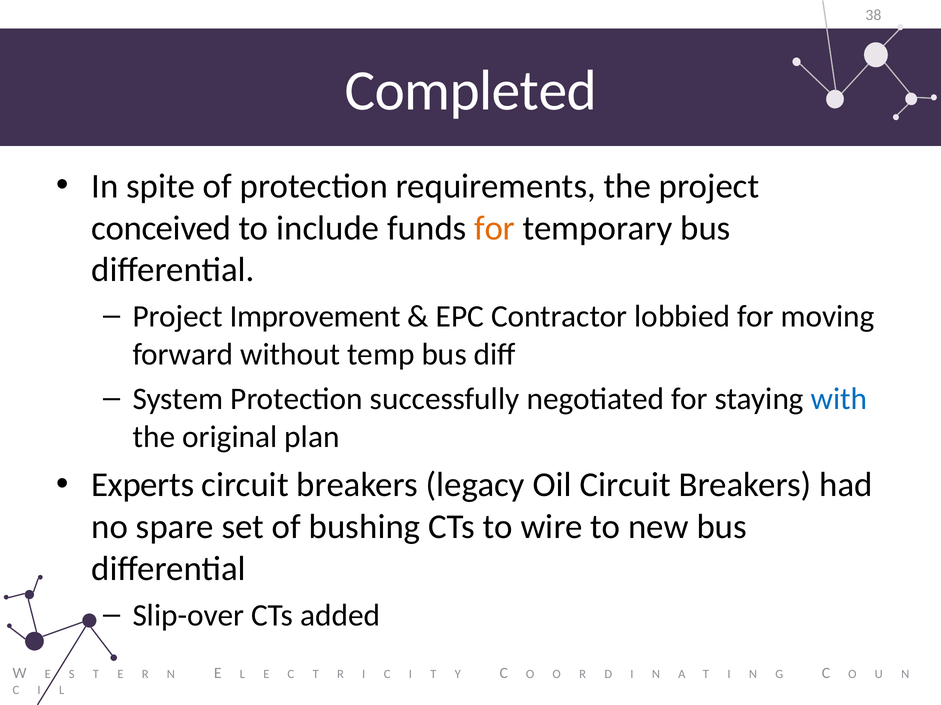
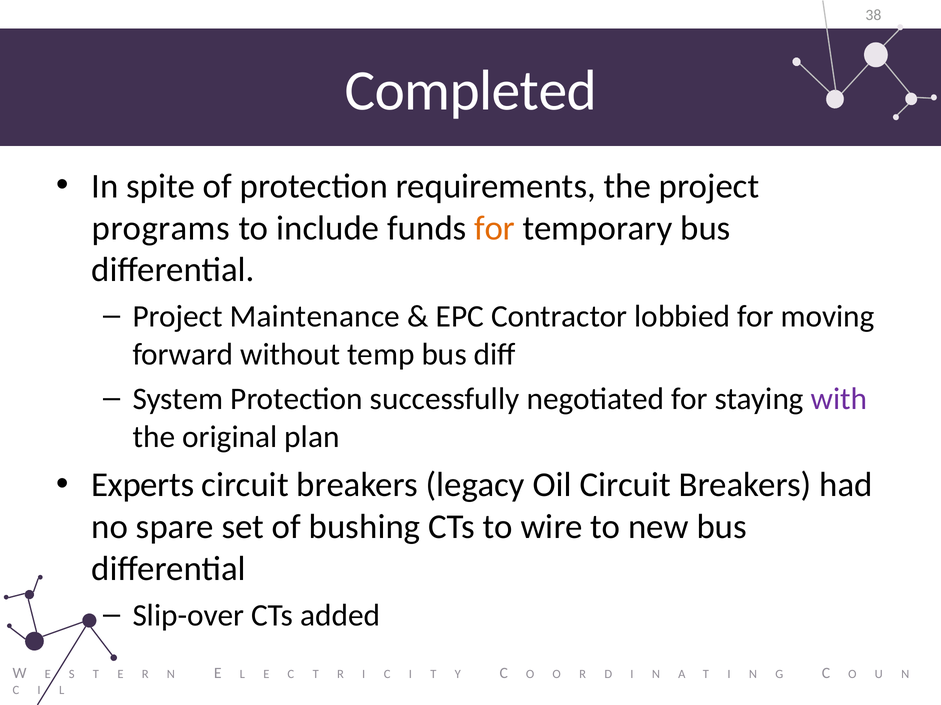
conceived: conceived -> programs (161, 228)
Improvement: Improvement -> Maintenance (315, 317)
with colour: blue -> purple (839, 400)
